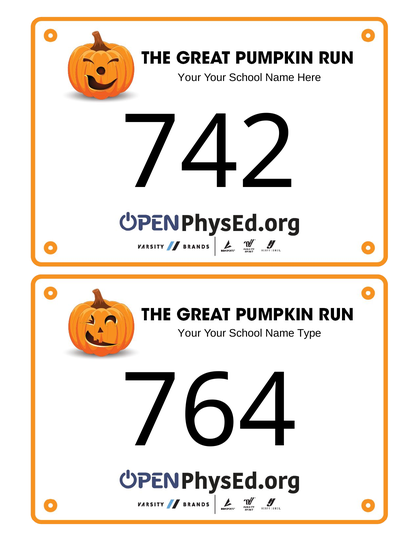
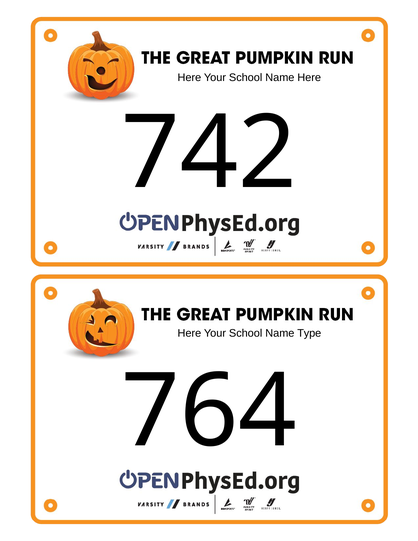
Your: Your -> Here (189, 77)
Your: Your -> Here (189, 333)
